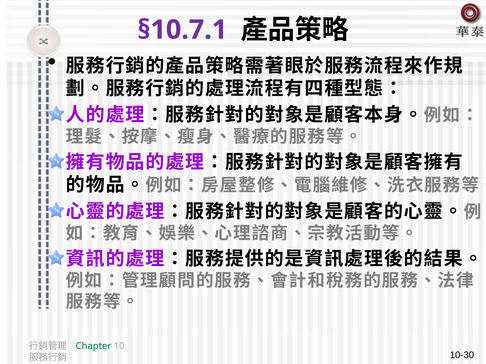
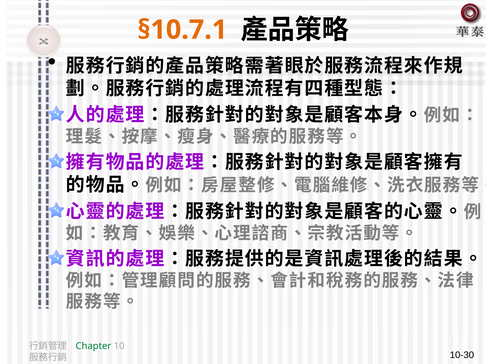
§10.7.1 colour: purple -> orange (182, 30)
